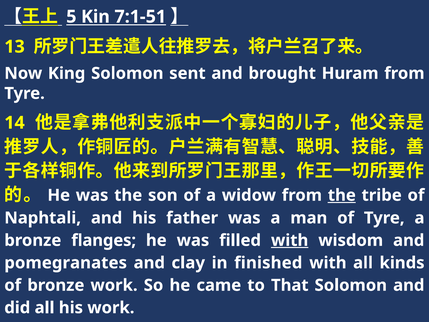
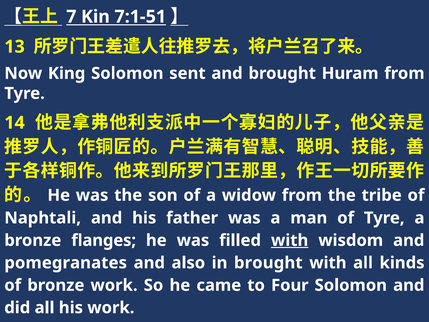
5: 5 -> 7 (71, 17)
the underline: present -> none (342, 195)
clay: clay -> also (188, 263)
in finished: finished -> brought (268, 263)
That: That -> Four (290, 285)
